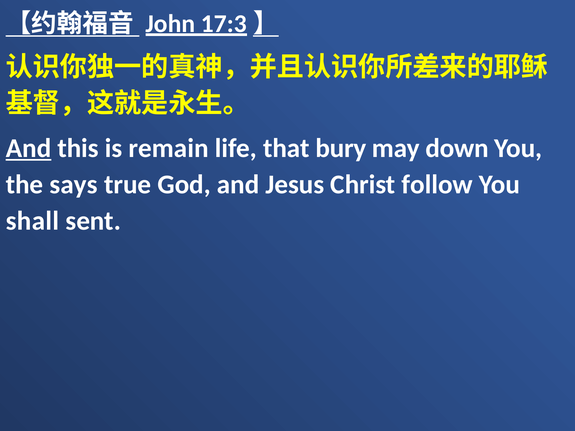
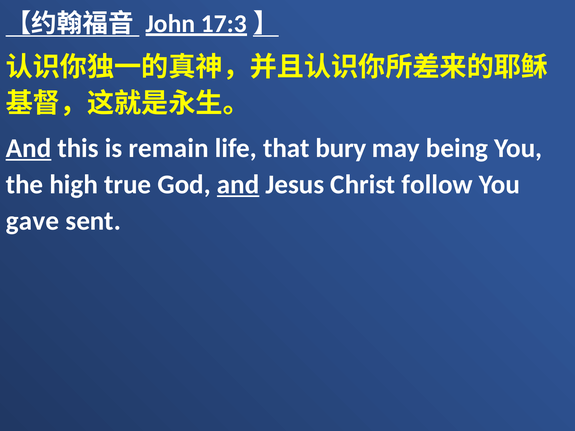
down: down -> being (457, 148)
says: says -> high (74, 185)
and underline: none -> present (238, 185)
shall: shall -> gave (32, 221)
